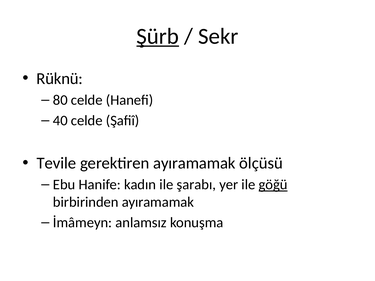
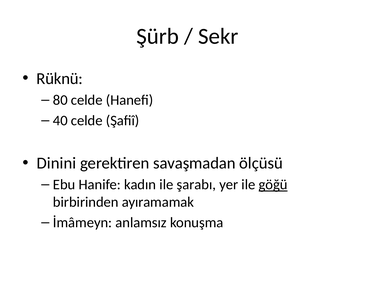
Şürb underline: present -> none (158, 36)
Tevile: Tevile -> Dinini (56, 163)
gerektiren ayıramamak: ayıramamak -> savaşmadan (194, 163)
